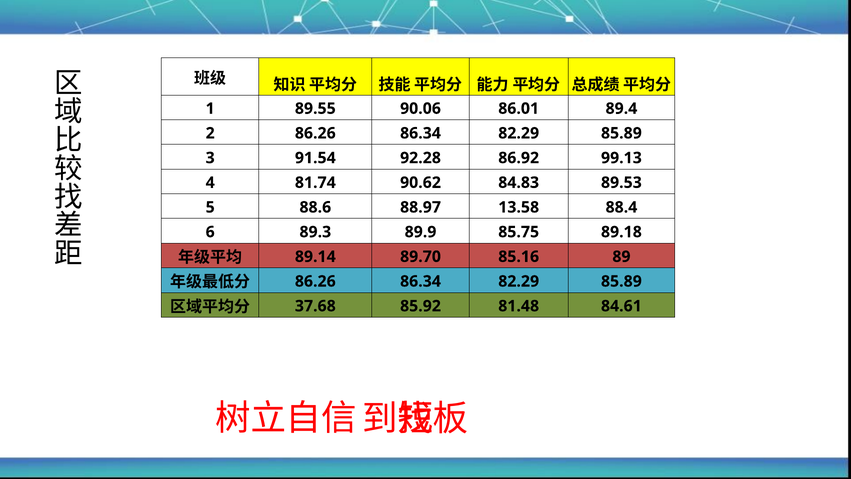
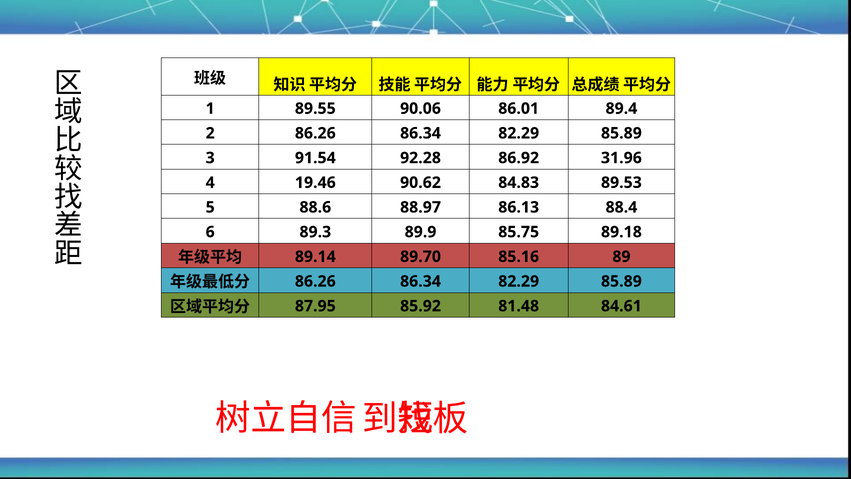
99.13: 99.13 -> 31.96 (621, 158)
81.74: 81.74 -> 19.46 (315, 182)
13.58: 13.58 -> 86.13 (519, 207)
37.68: 37.68 -> 87.95 (315, 306)
